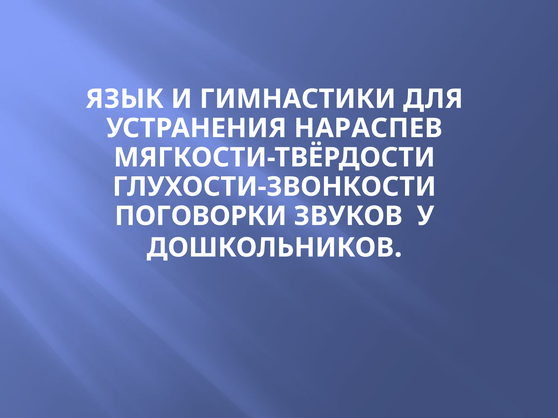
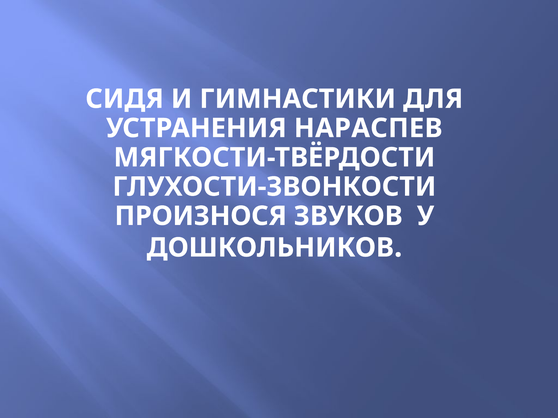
ЯЗЫК: ЯЗЫК -> СИДЯ (125, 99)
ПОГОВОРКИ: ПОГОВОРКИ -> ПРОИЗНОСЯ (201, 216)
